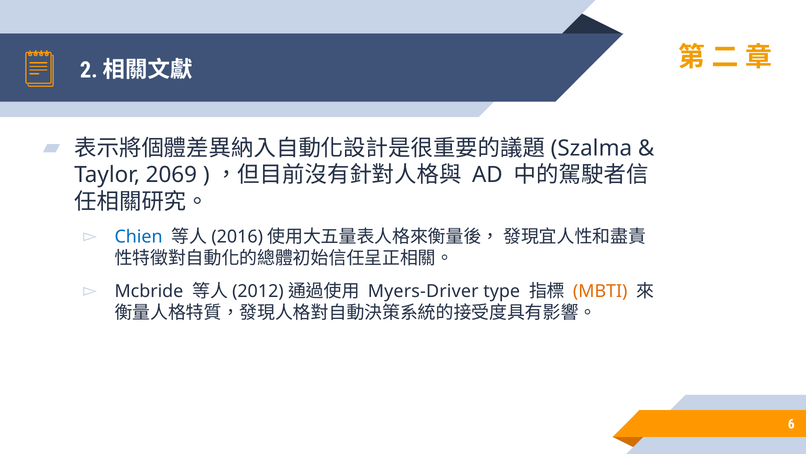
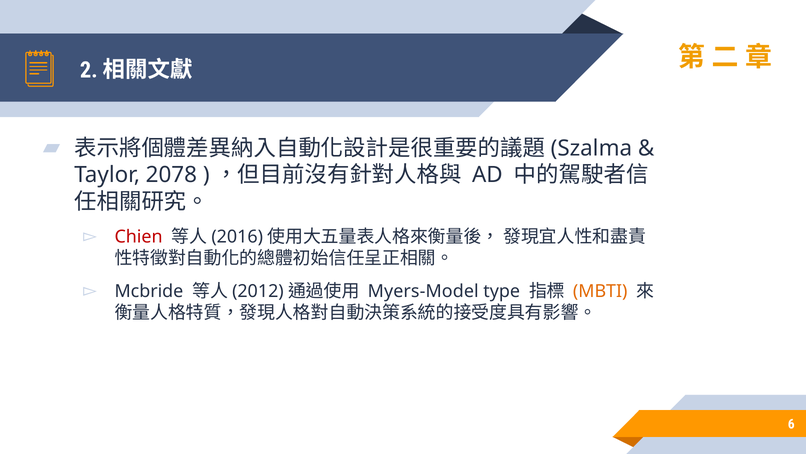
2069: 2069 -> 2078 (171, 175)
Chien colour: blue -> red (139, 237)
Myers-Driver: Myers-Driver -> Myers-Model (423, 291)
